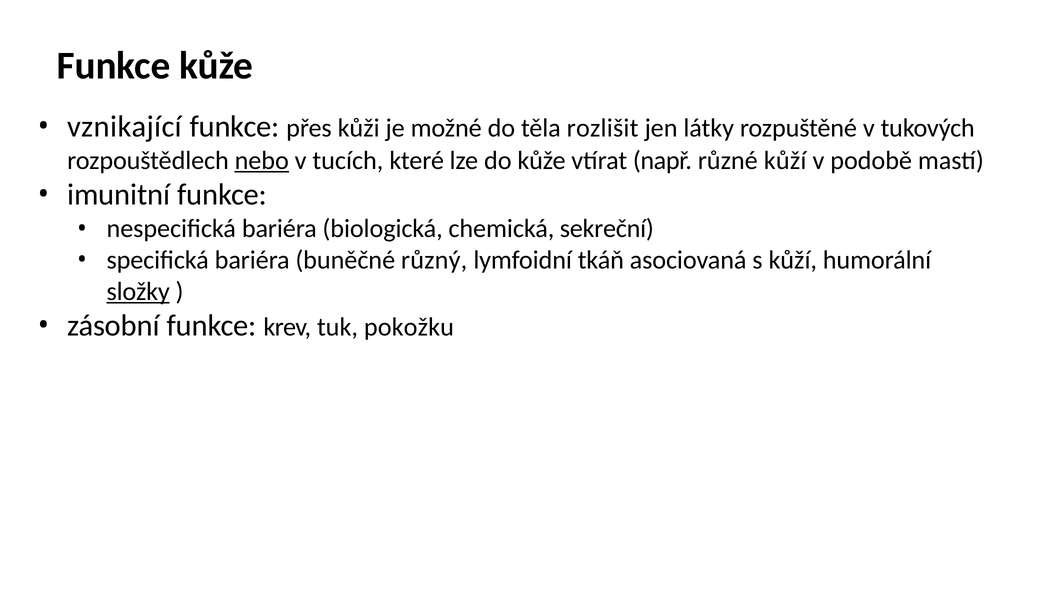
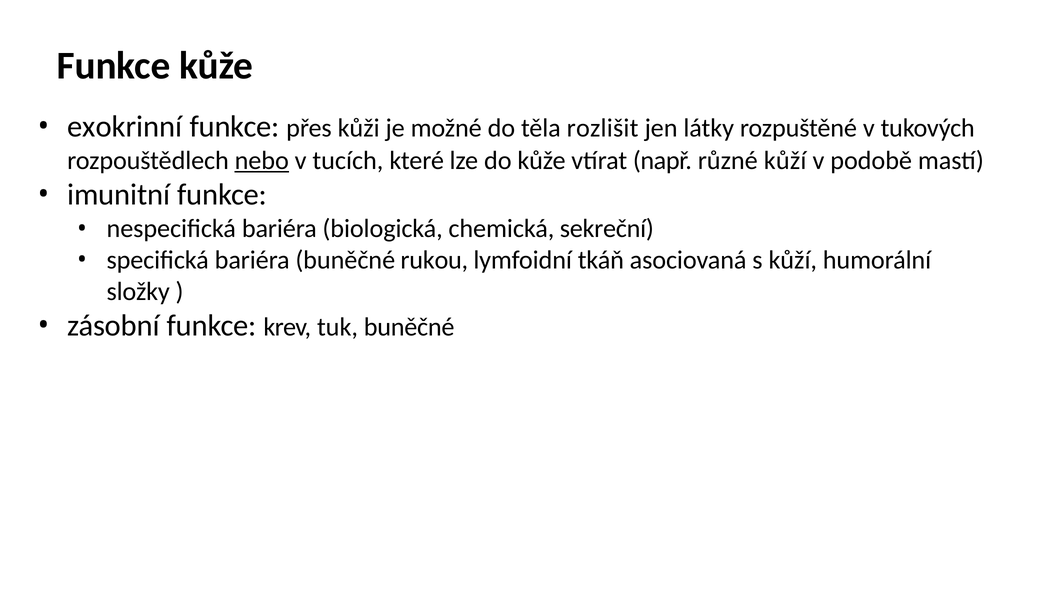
vznikající: vznikající -> exokrinní (125, 127)
různý: různý -> rukou (434, 260)
složky underline: present -> none (138, 292)
tuk pokožku: pokožku -> buněčné (409, 327)
